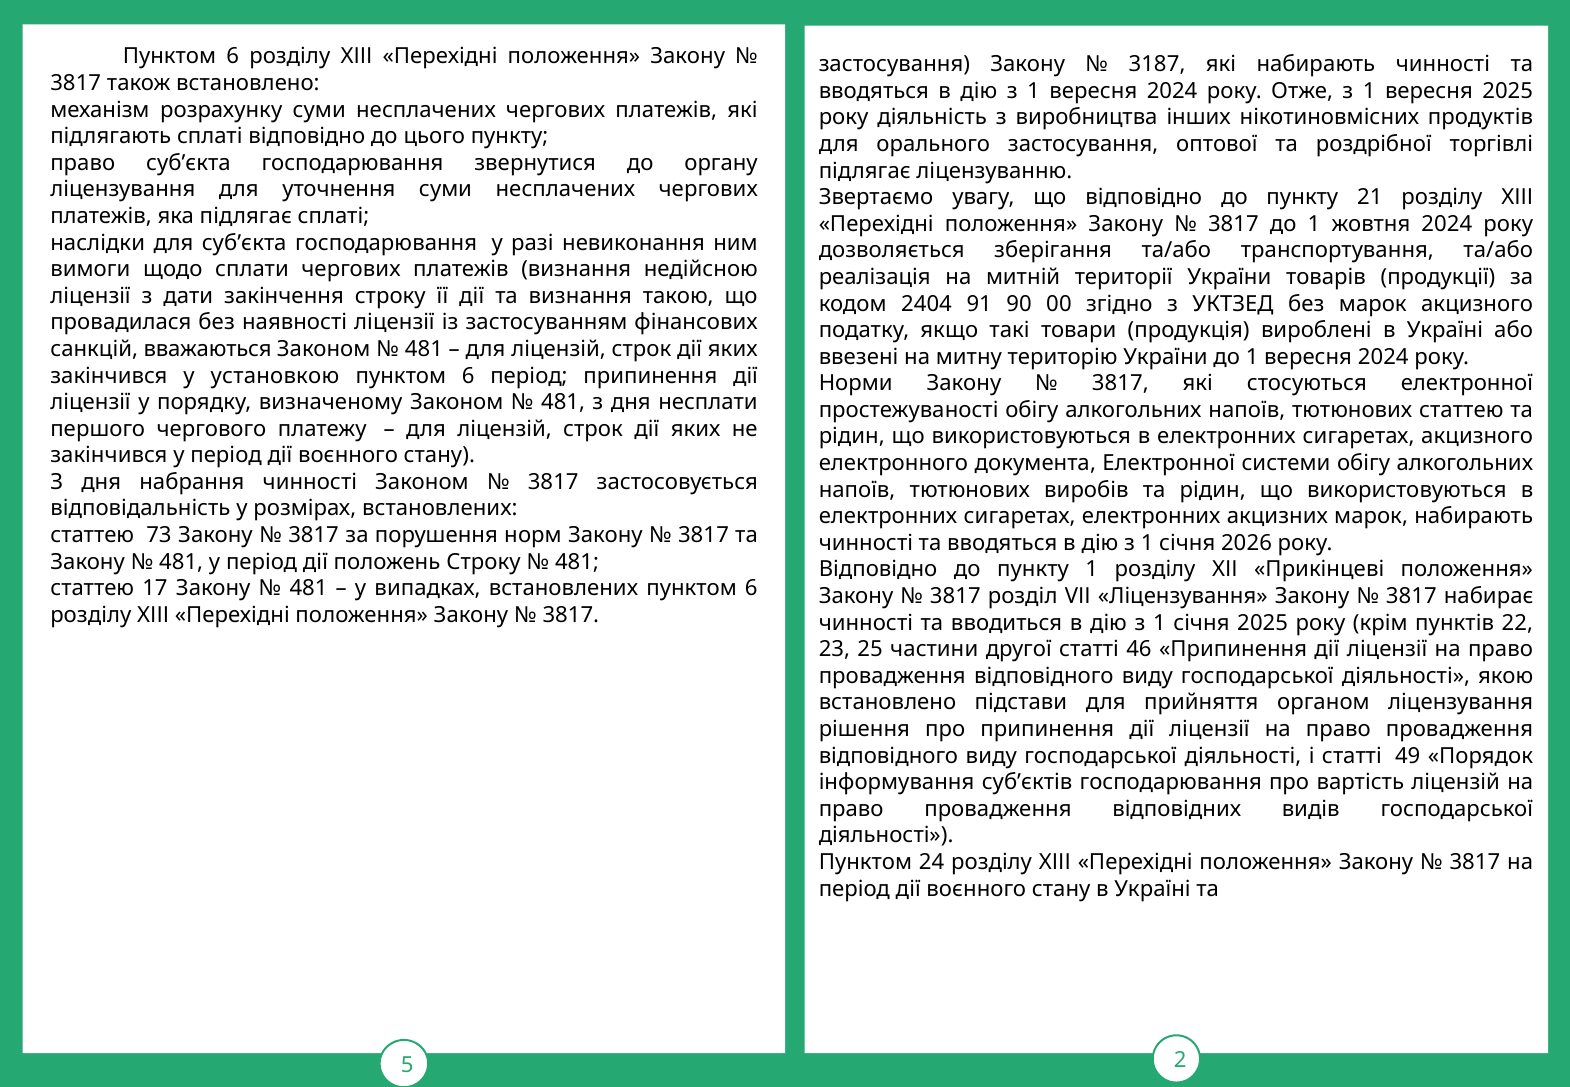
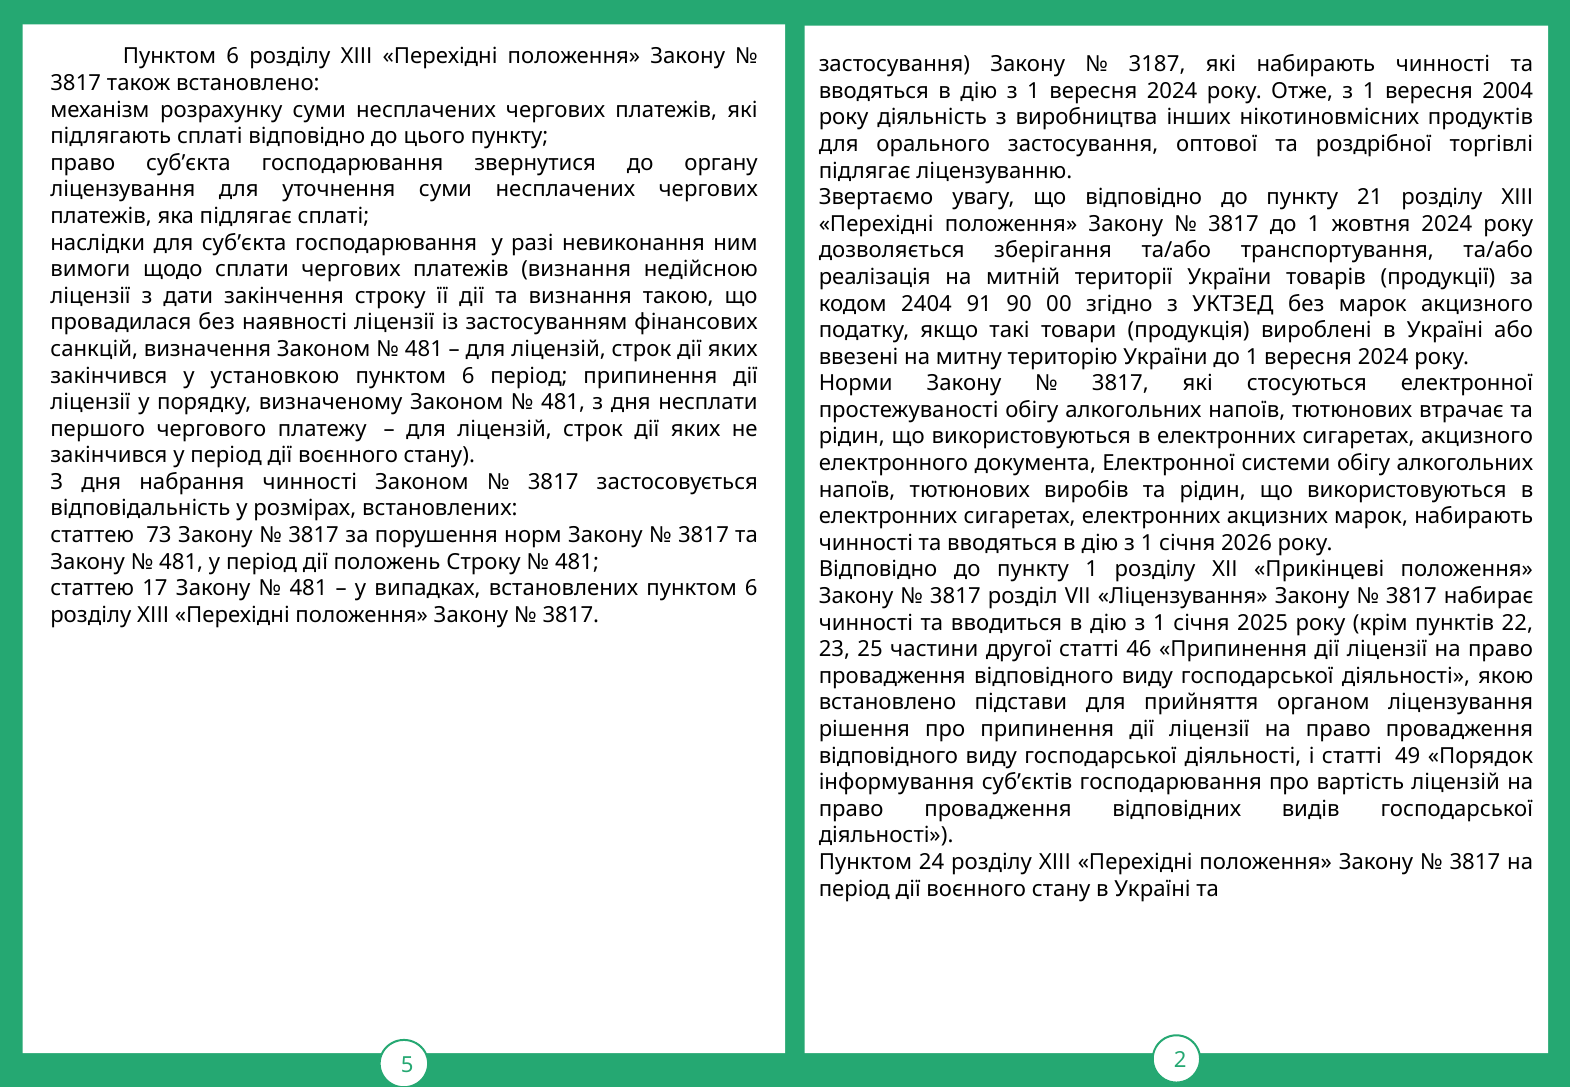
вересня 2025: 2025 -> 2004 (1508, 91)
вважаються: вважаються -> визначення (208, 349)
тютюнових статтею: статтею -> втрачає (1461, 410)
